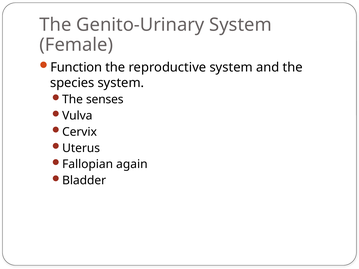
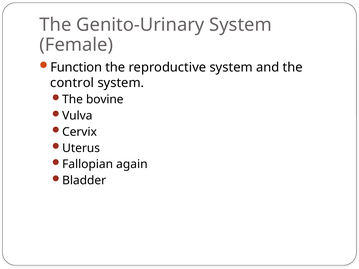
species: species -> control (72, 83)
senses: senses -> bovine (105, 100)
